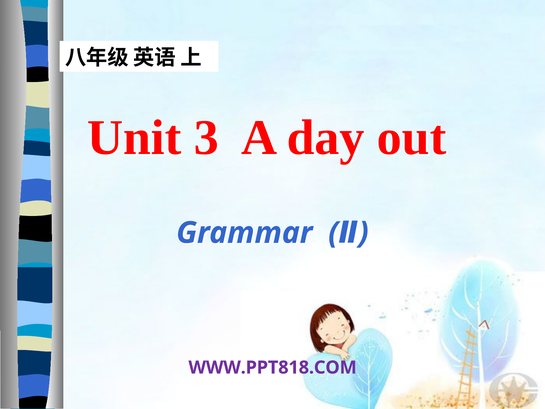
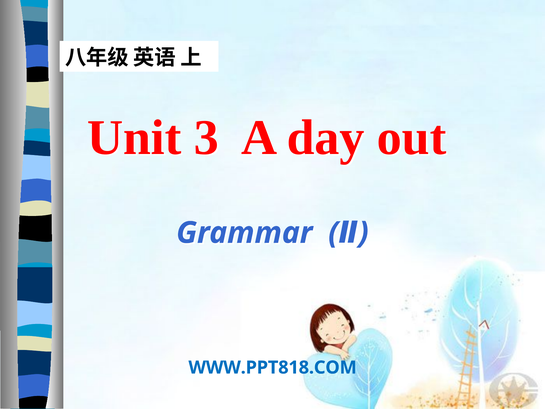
WWW.PPT818.COM colour: purple -> blue (273, 367)
